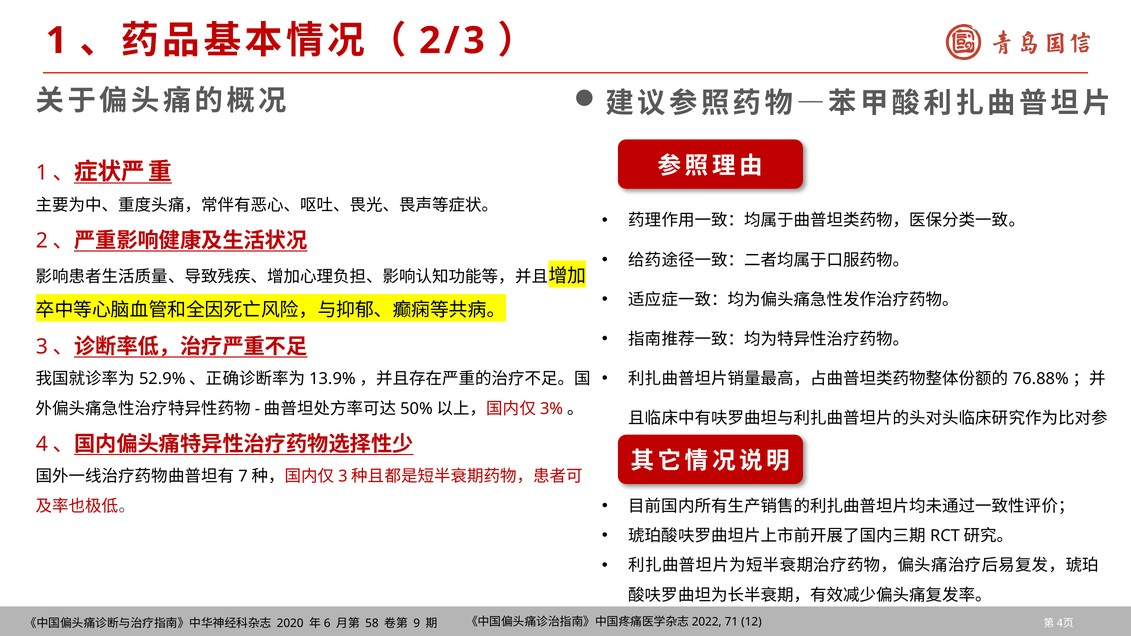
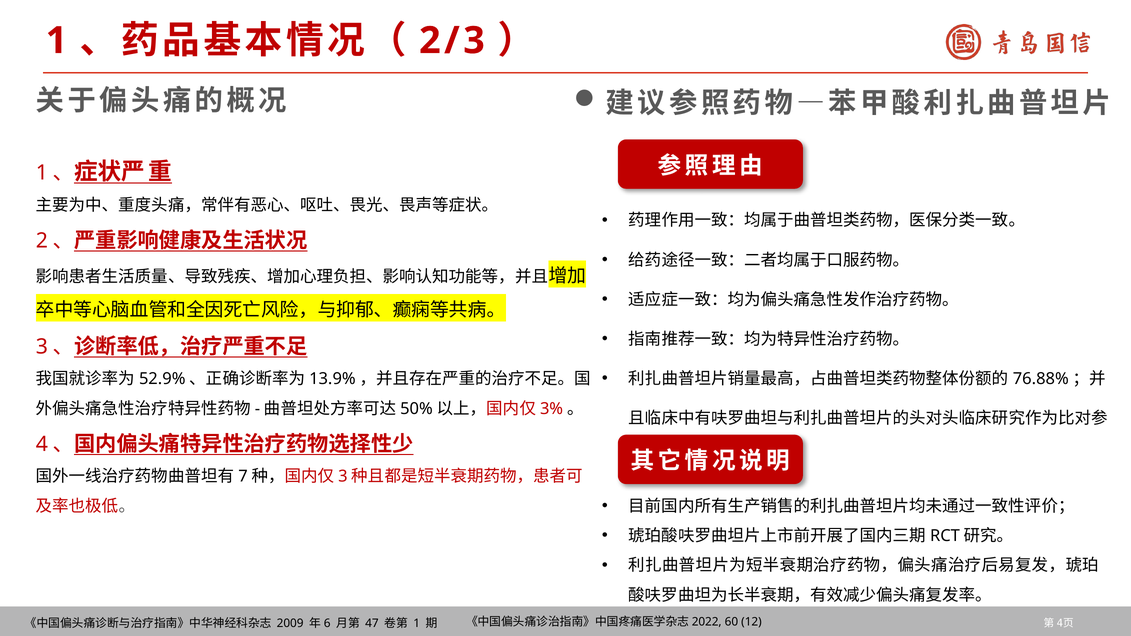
2020: 2020 -> 2009 (290, 623)
58: 58 -> 47 (372, 623)
9: 9 -> 1 (417, 623)
71: 71 -> 60 (731, 622)
